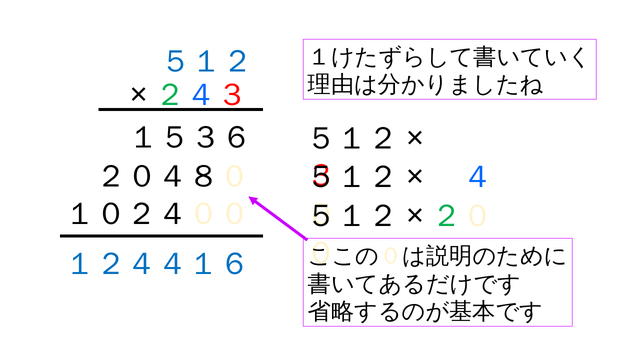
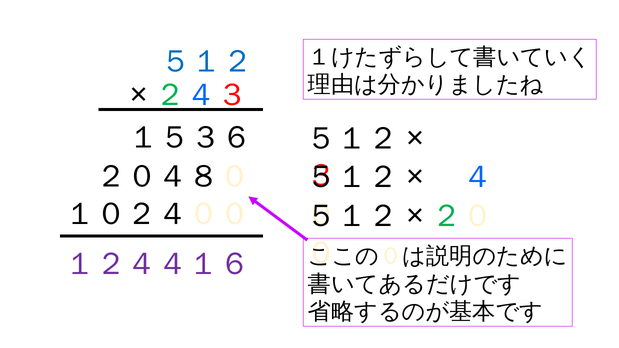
１２４４１６ colour: blue -> purple (157, 264)
